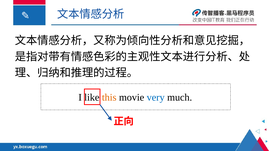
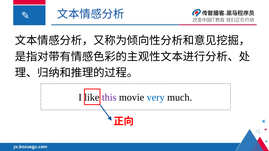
this colour: orange -> purple (109, 98)
